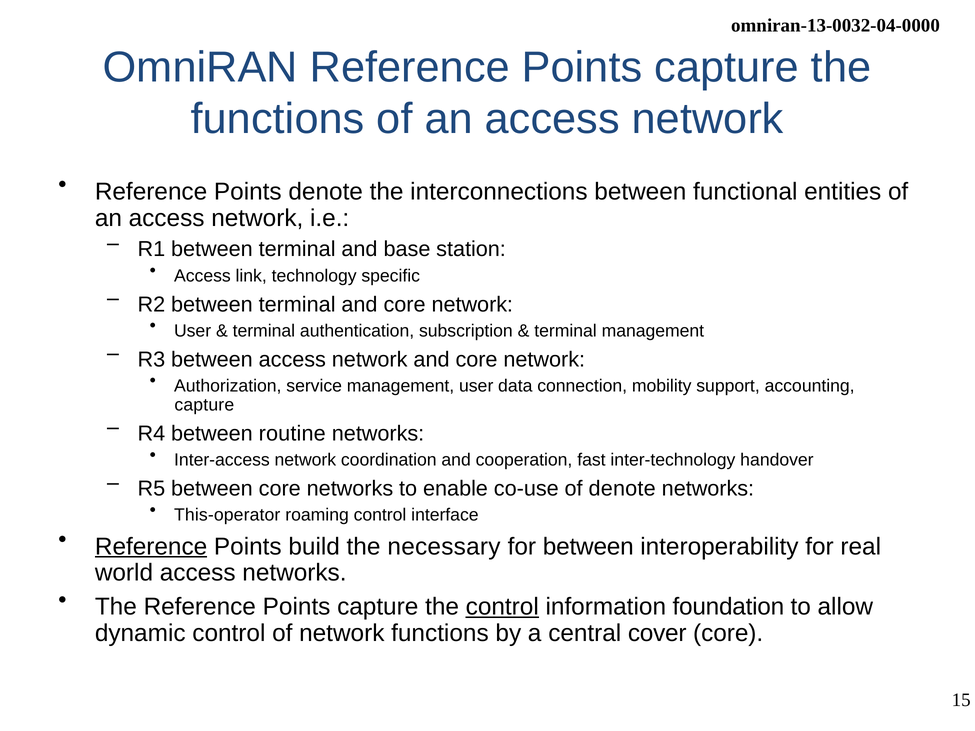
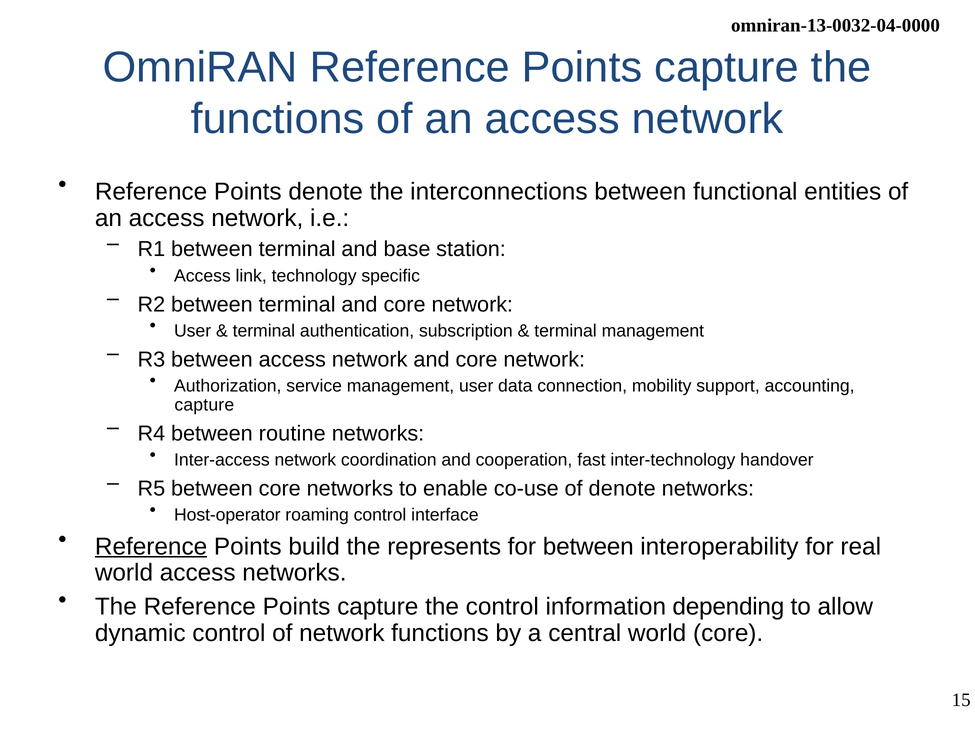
This-operator: This-operator -> Host-operator (227, 515)
necessary: necessary -> represents (444, 547)
control underline: present -> none (502, 607)
foundation: foundation -> depending (728, 607)
central cover: cover -> world (657, 633)
